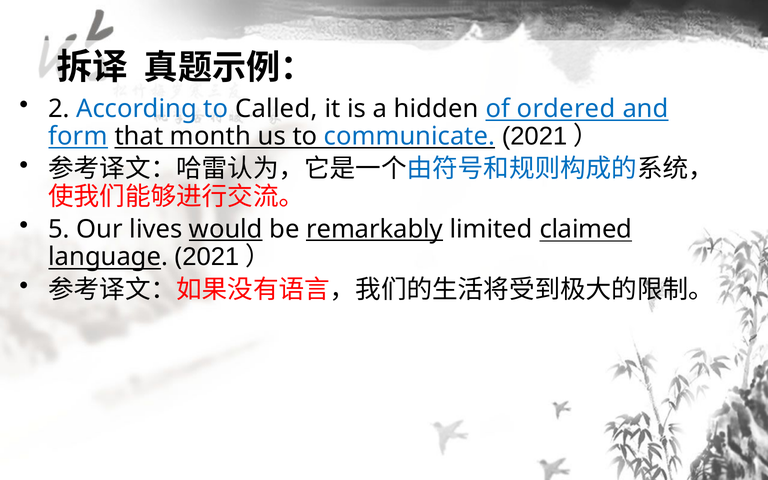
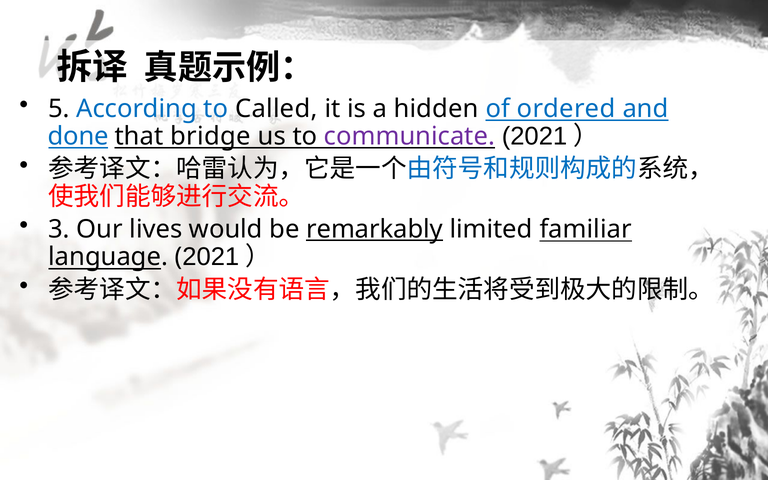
2: 2 -> 5 (59, 109)
form: form -> done (78, 136)
month: month -> bridge (210, 136)
communicate colour: blue -> purple (409, 136)
5: 5 -> 3 (59, 229)
would underline: present -> none (226, 229)
claimed: claimed -> familiar (586, 229)
